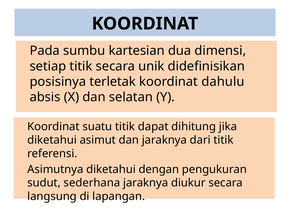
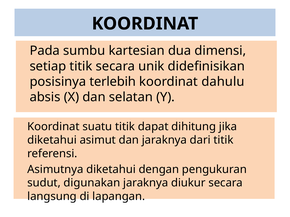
terletak: terletak -> terlebih (113, 82)
sederhana: sederhana -> digunakan (92, 183)
